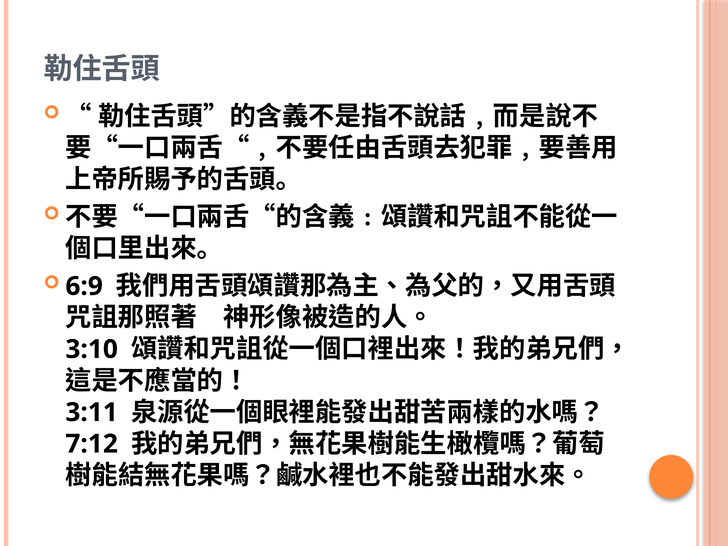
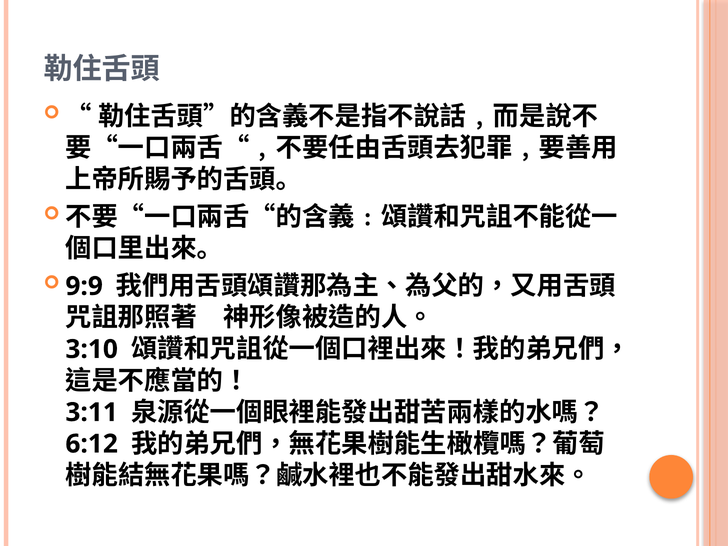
6:9: 6:9 -> 9:9 (84, 286)
7:12: 7:12 -> 6:12 (92, 444)
